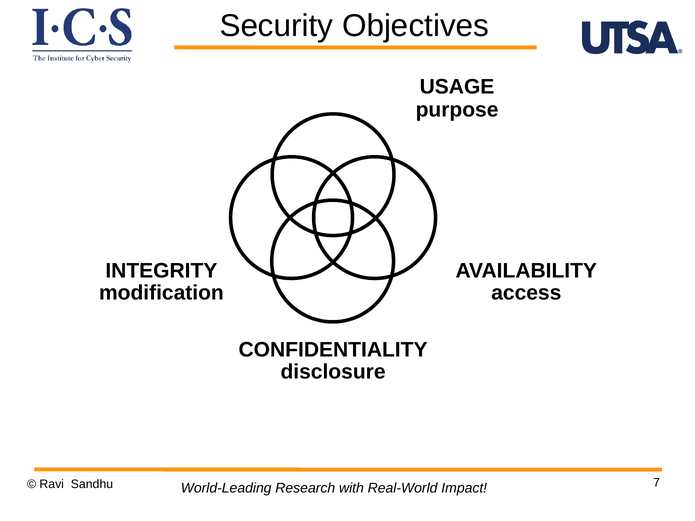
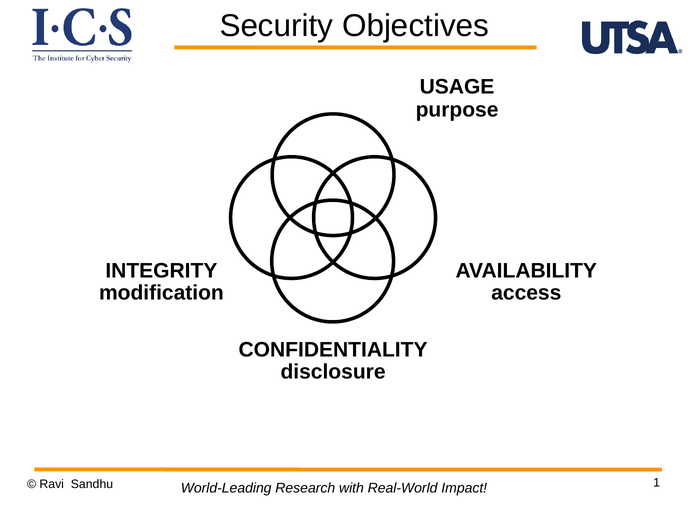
7: 7 -> 1 (657, 483)
